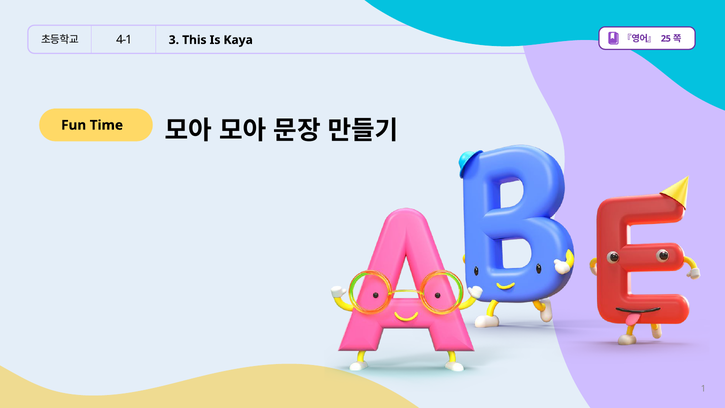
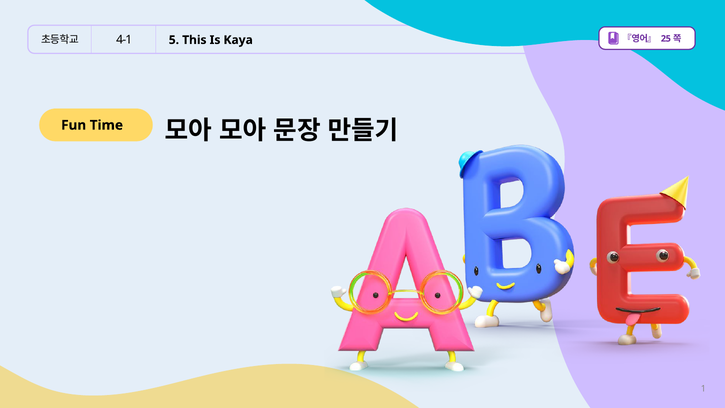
3: 3 -> 5 (174, 40)
